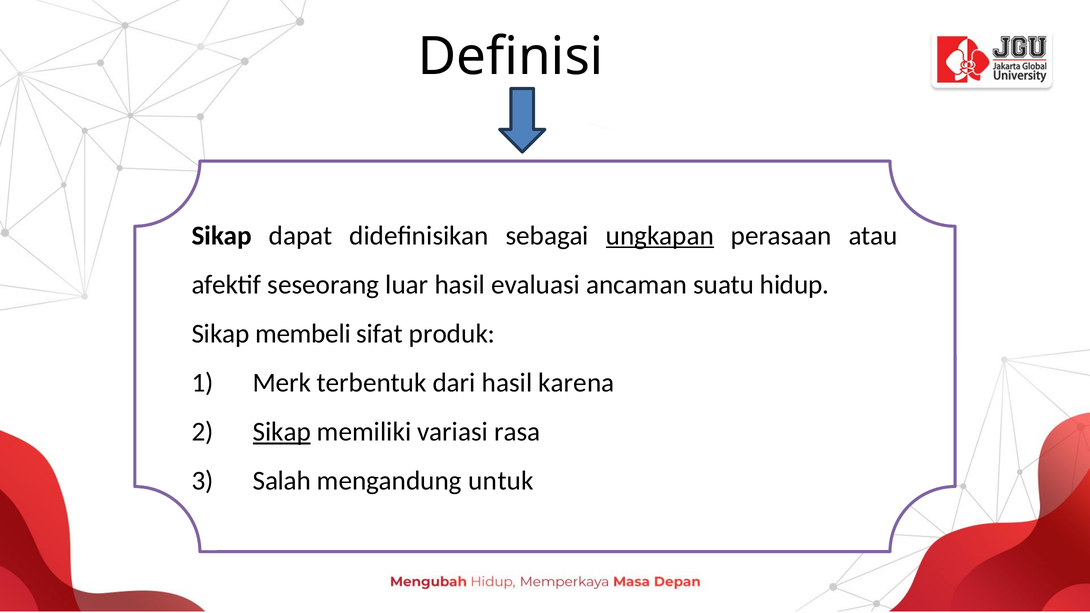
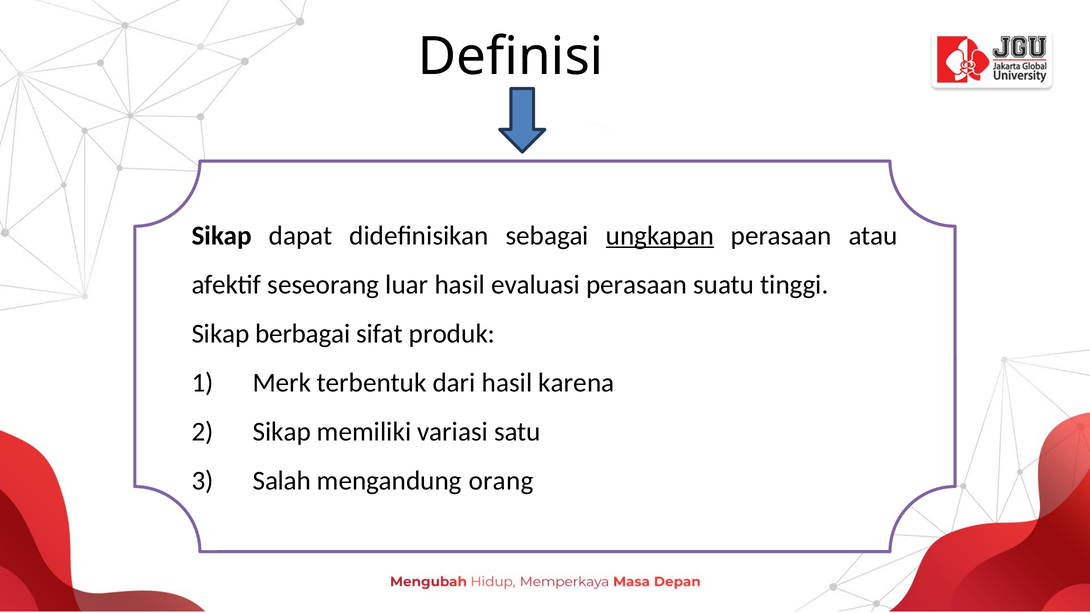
evaluasi ancaman: ancaman -> perasaan (637, 285)
hidup: hidup -> tinggi (794, 285)
membeli: membeli -> berbagai (303, 334)
Sikap underline: present -> none (282, 432)
rasa: rasa -> satu (517, 432)
untuk: untuk -> orang (501, 481)
